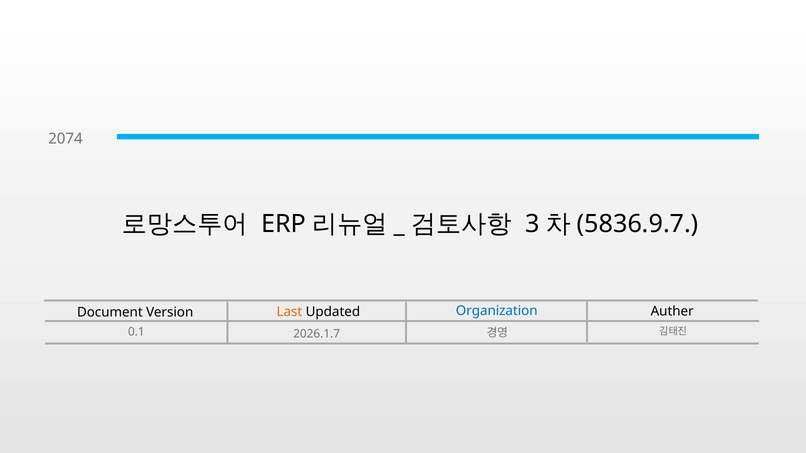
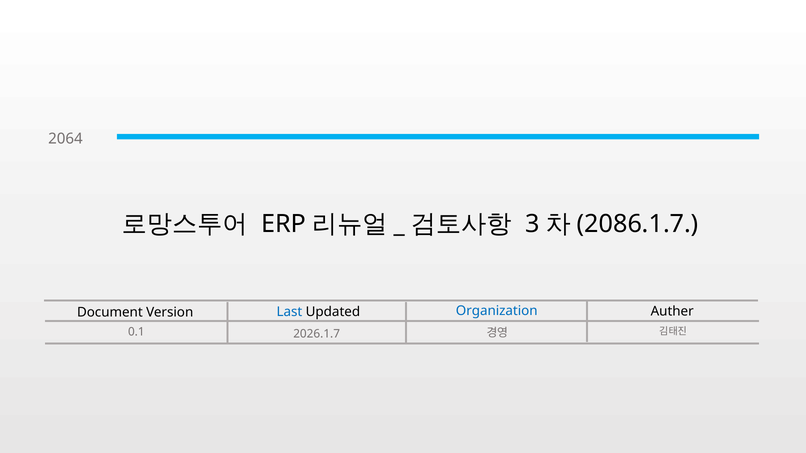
2074: 2074 -> 2064 (66, 139)
5836.9.7: 5836.9.7 -> 2086.1.7 (638, 224)
Last colour: orange -> blue (289, 312)
